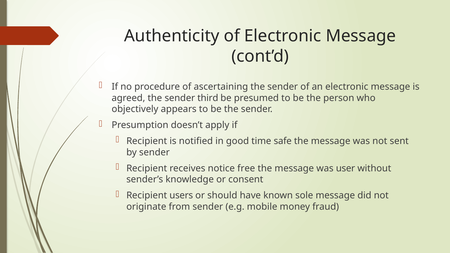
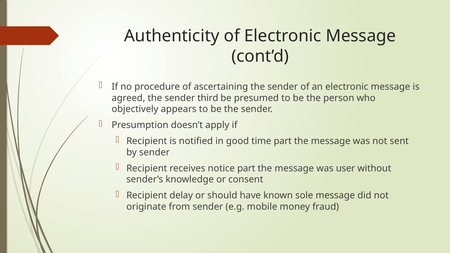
time safe: safe -> part (283, 141)
notice free: free -> part (246, 168)
users: users -> delay (181, 196)
